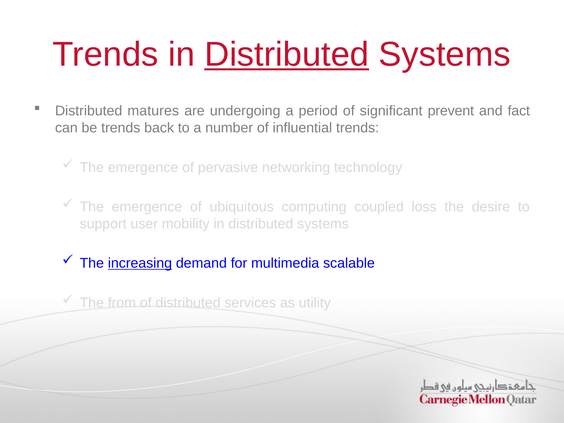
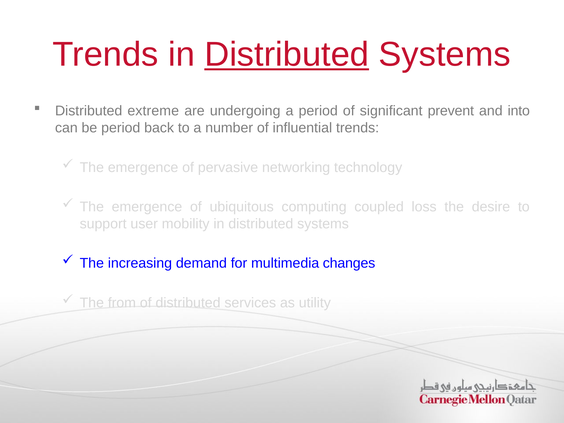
matures: matures -> extreme (153, 111)
fact: fact -> into (519, 111)
be trends: trends -> period (121, 128)
increasing underline: present -> none (140, 263)
scalable: scalable -> changes (349, 263)
